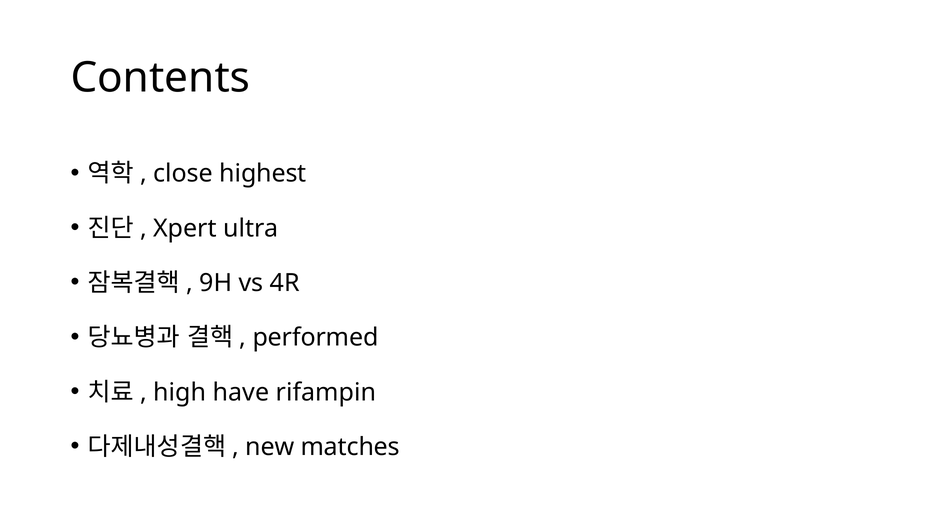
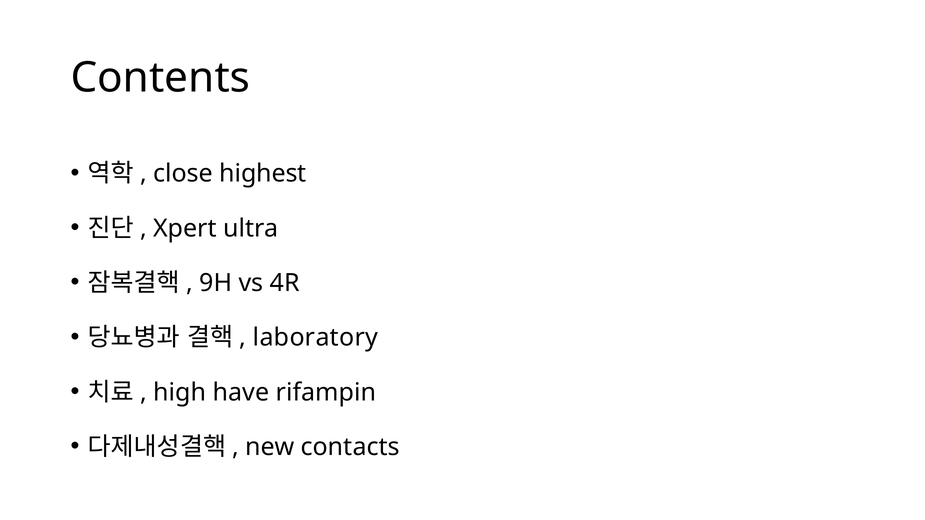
performed: performed -> laboratory (315, 338)
matches: matches -> contacts (350, 447)
